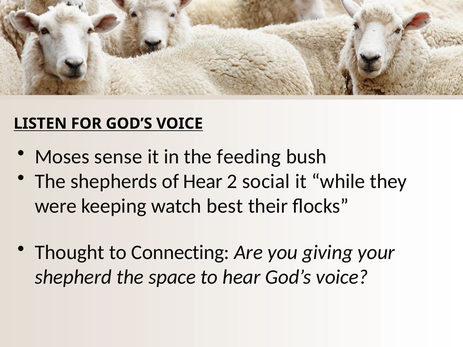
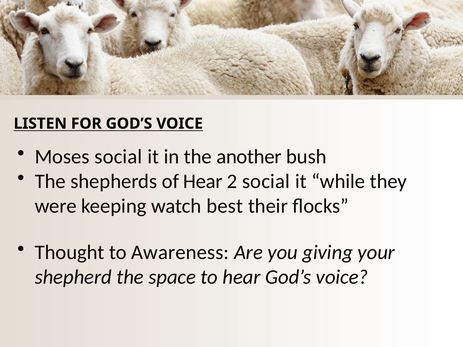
Moses sense: sense -> social (118, 157)
feeding: feeding -> another (249, 157)
Connecting: Connecting -> Awareness (180, 253)
